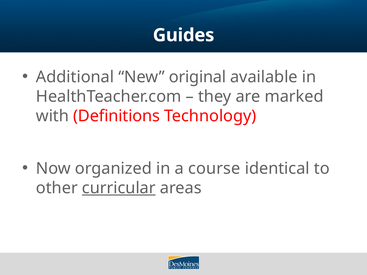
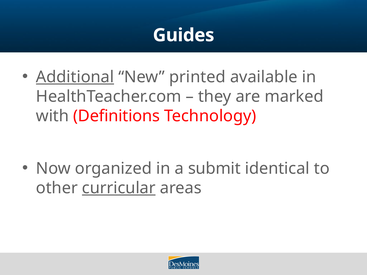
Additional underline: none -> present (75, 77)
original: original -> printed (197, 77)
course: course -> submit (214, 169)
